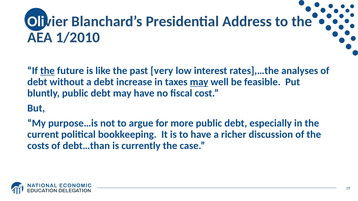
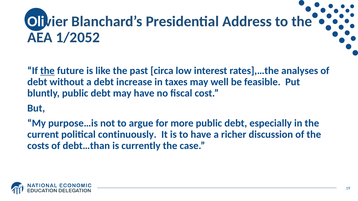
1/2010: 1/2010 -> 1/2052 (78, 38)
very: very -> circa (162, 71)
may underline: present -> none (199, 82)
bookkeeping: bookkeeping -> continuously (127, 135)
